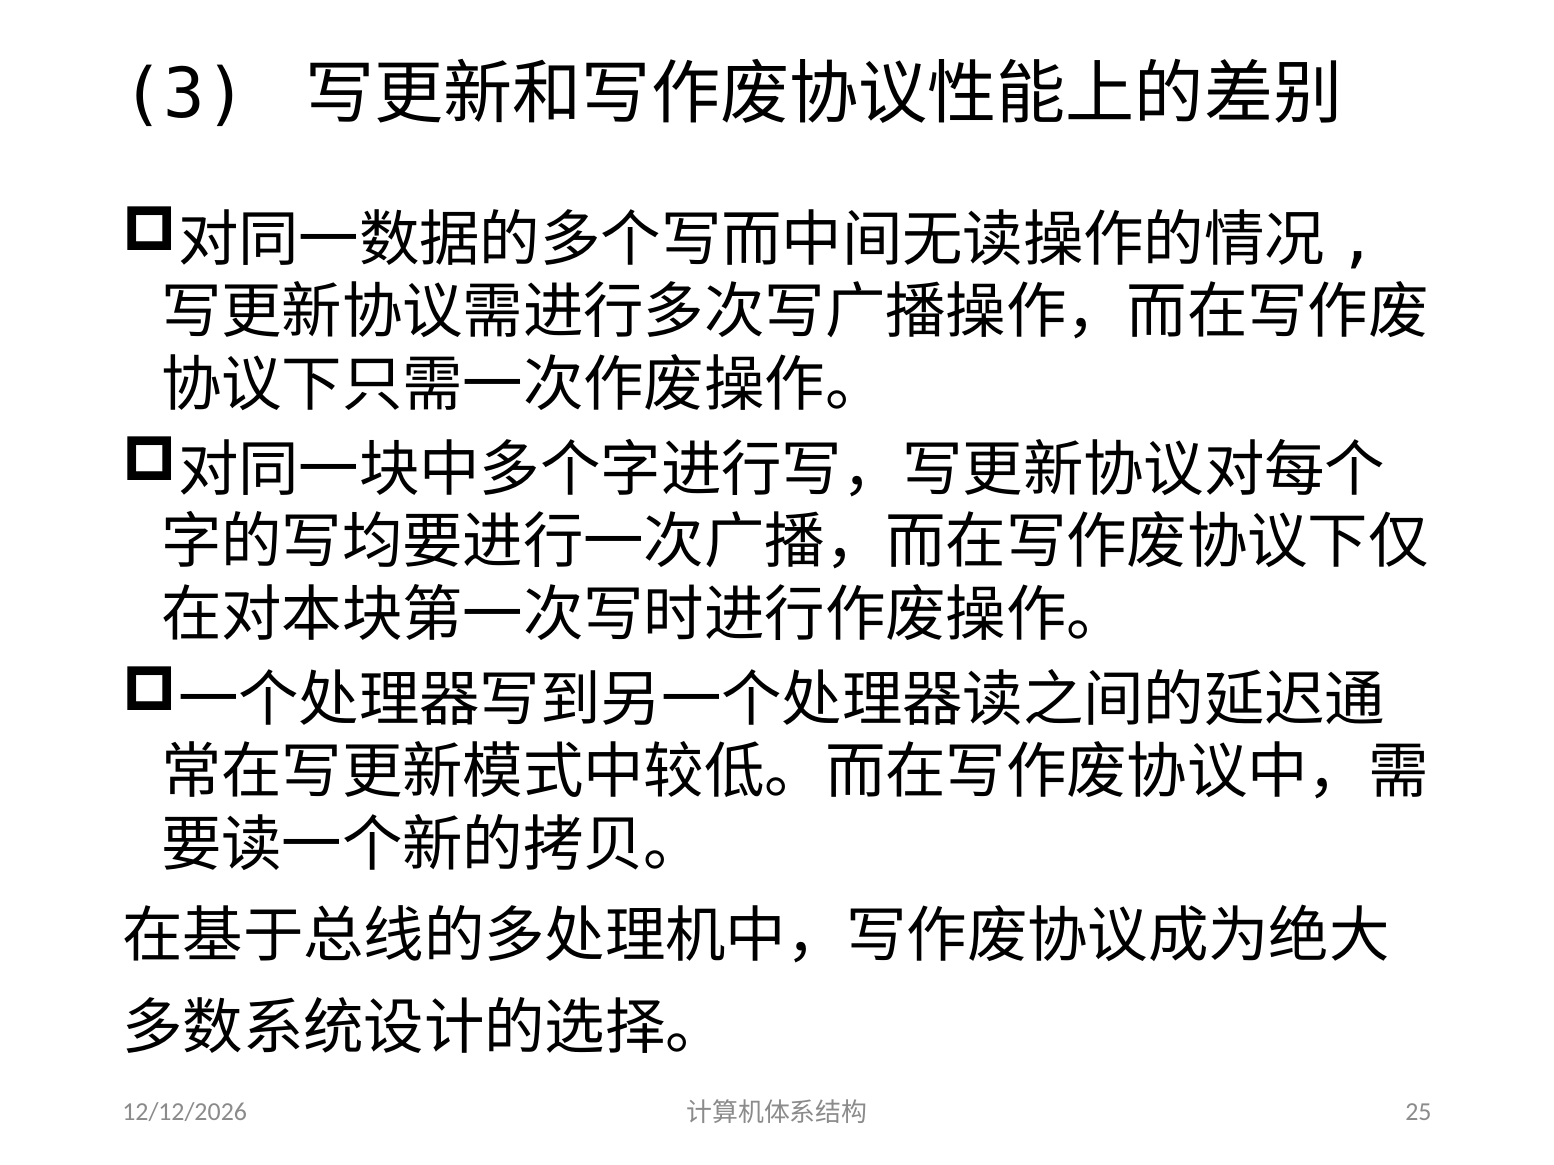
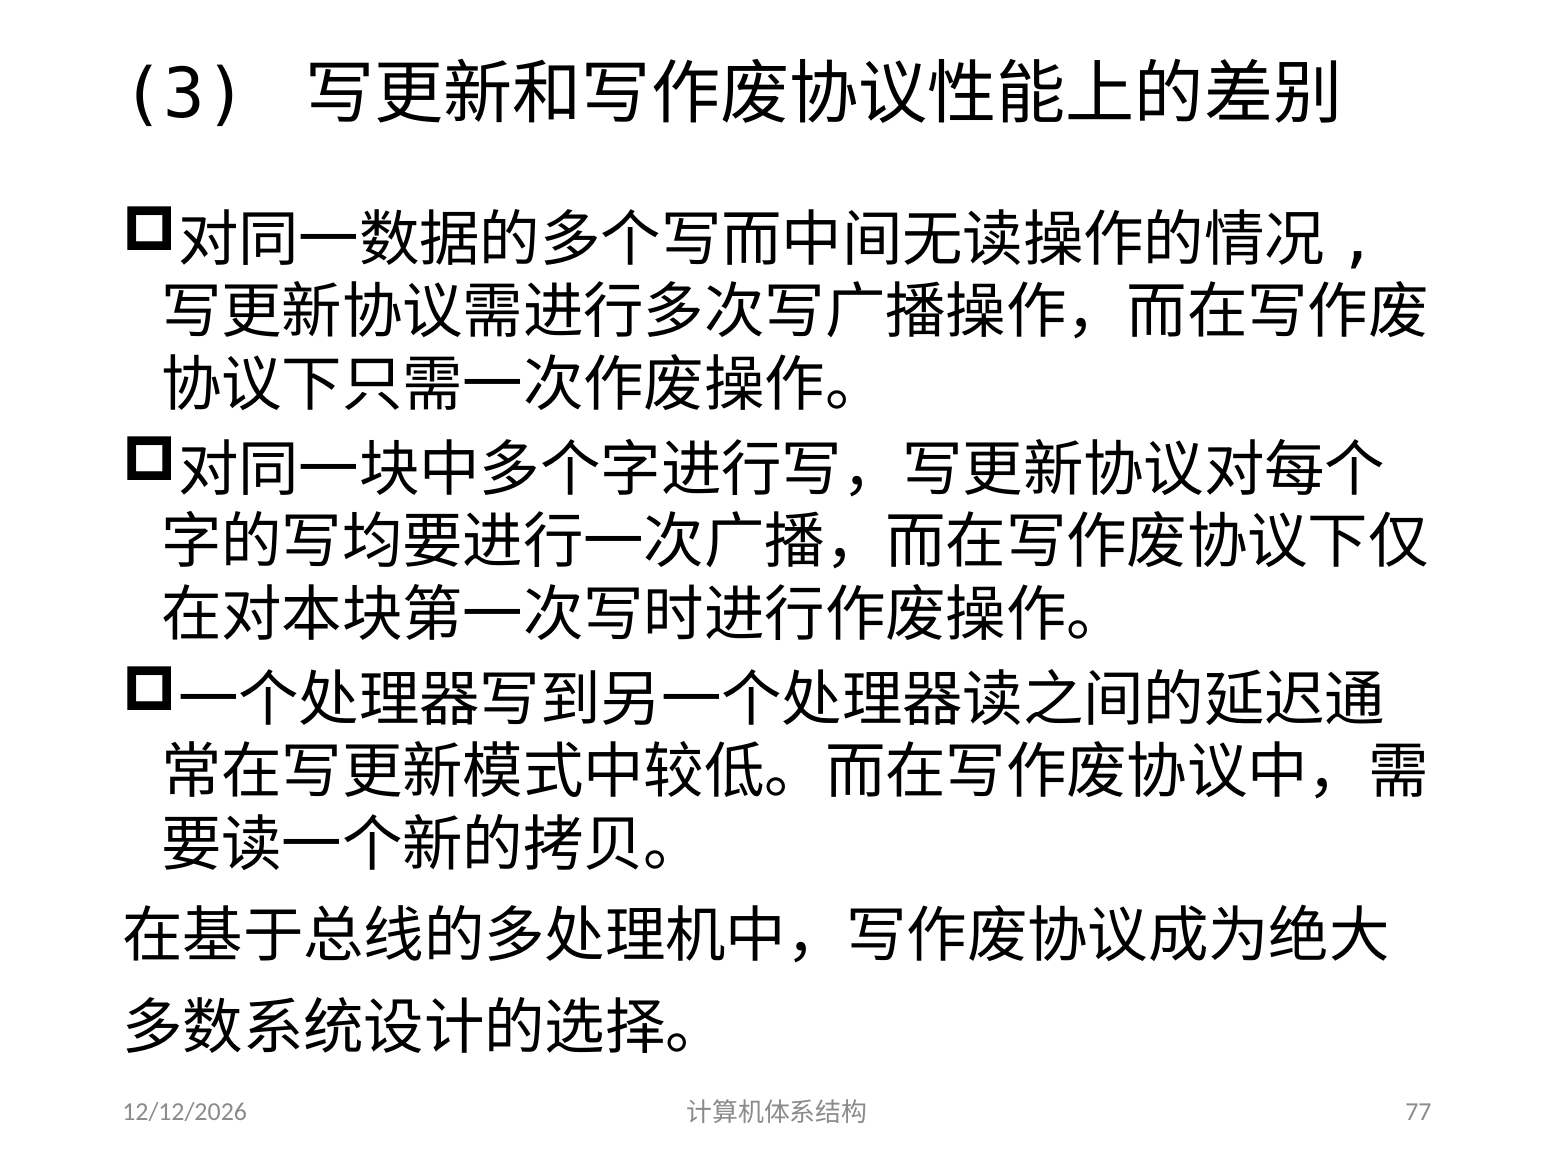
25: 25 -> 77 (1419, 1113)
